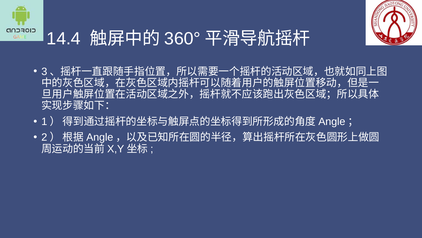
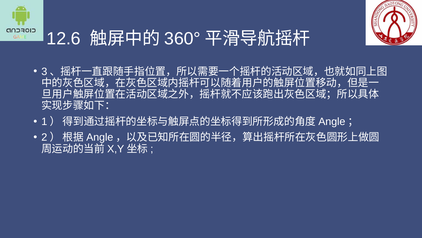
14.4: 14.4 -> 12.6 (64, 39)
